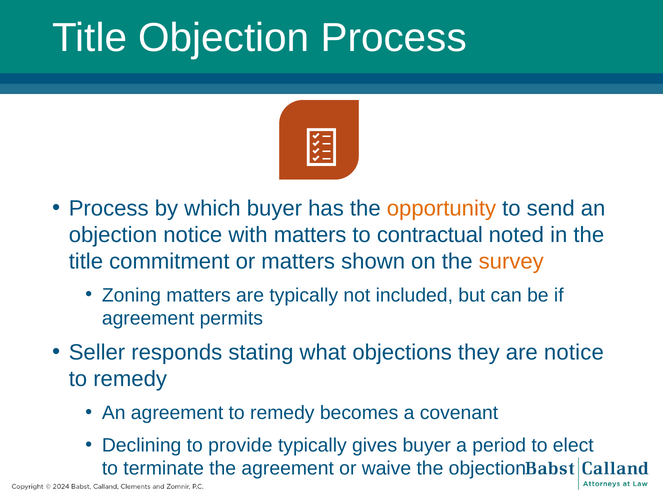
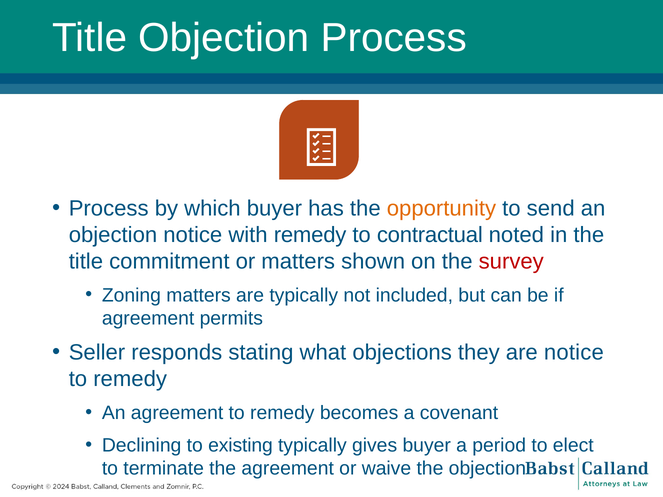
with matters: matters -> remedy (310, 235)
survey colour: orange -> red (511, 261)
provide: provide -> existing (241, 446)
